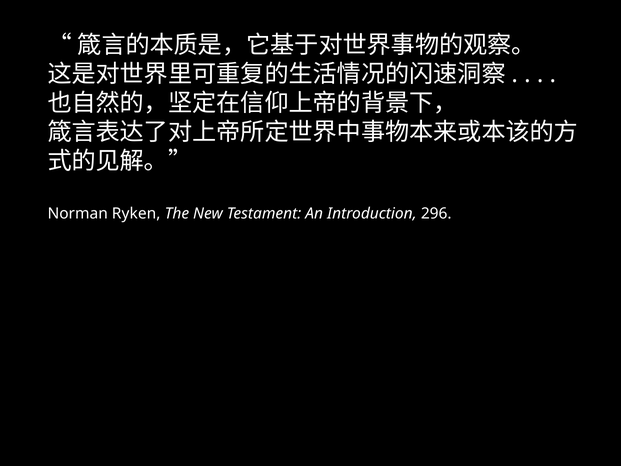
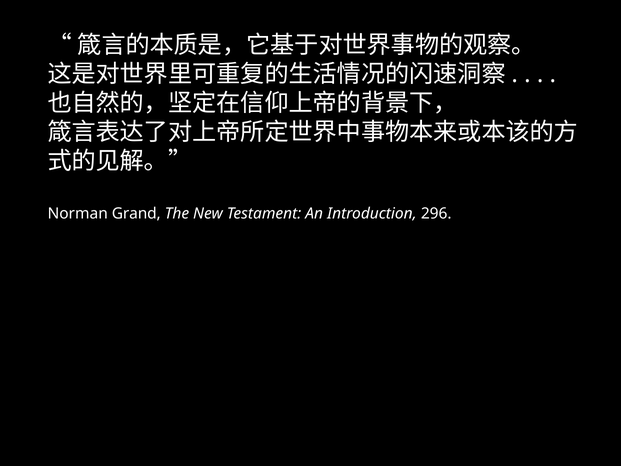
Ryken: Ryken -> Grand (136, 213)
